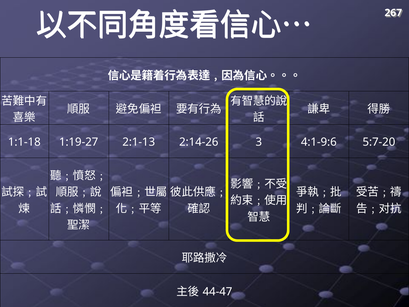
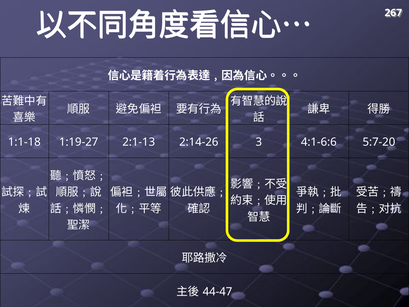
4:1-9:6: 4:1-9:6 -> 4:1-6:6 (319, 142)
